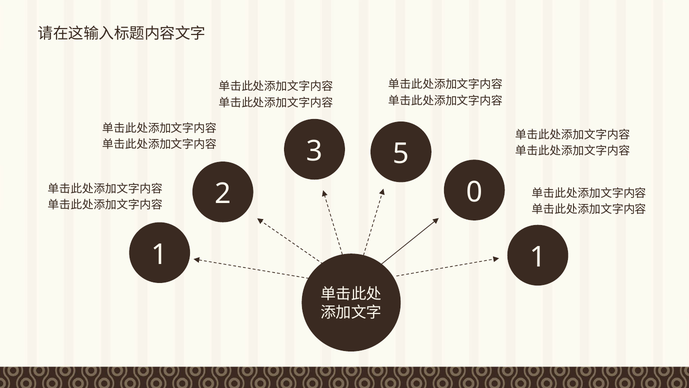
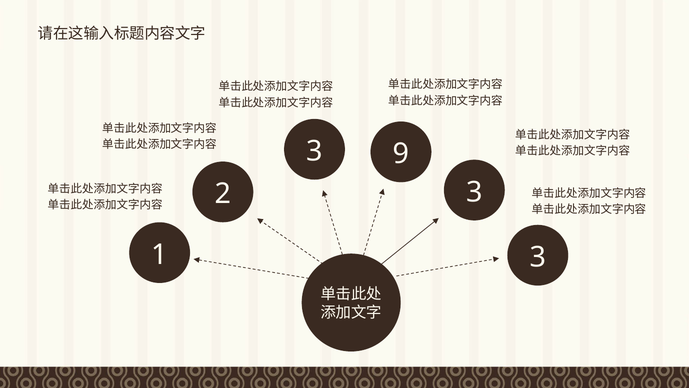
5: 5 -> 9 (401, 154)
2 0: 0 -> 3 (474, 192)
1 1: 1 -> 3 (538, 257)
